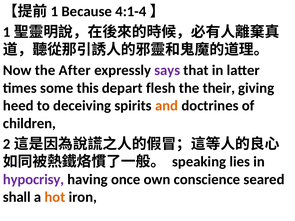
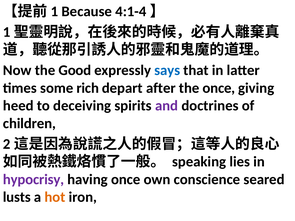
After: After -> Good (75, 70)
says colour: purple -> blue (167, 70)
this: this -> rich (88, 88)
flesh: flesh -> after (161, 88)
the their: their -> once (219, 88)
and colour: orange -> purple (167, 106)
shall: shall -> lusts (17, 197)
